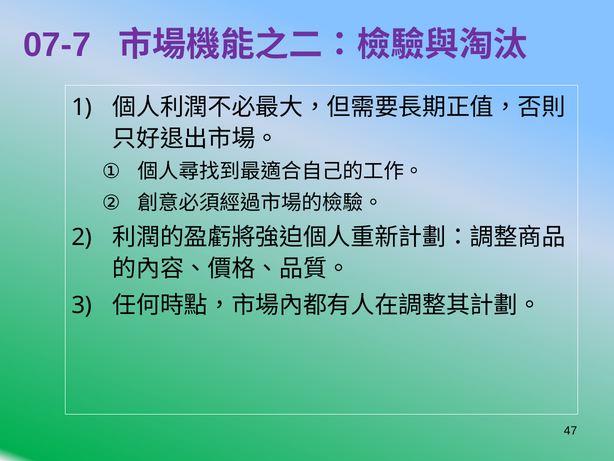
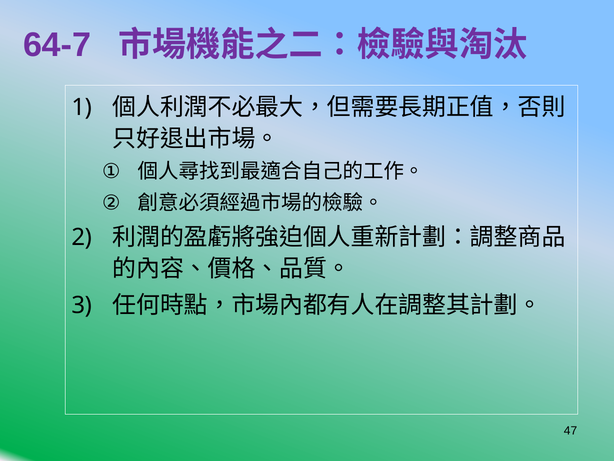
07-7: 07-7 -> 64-7 (57, 45)
